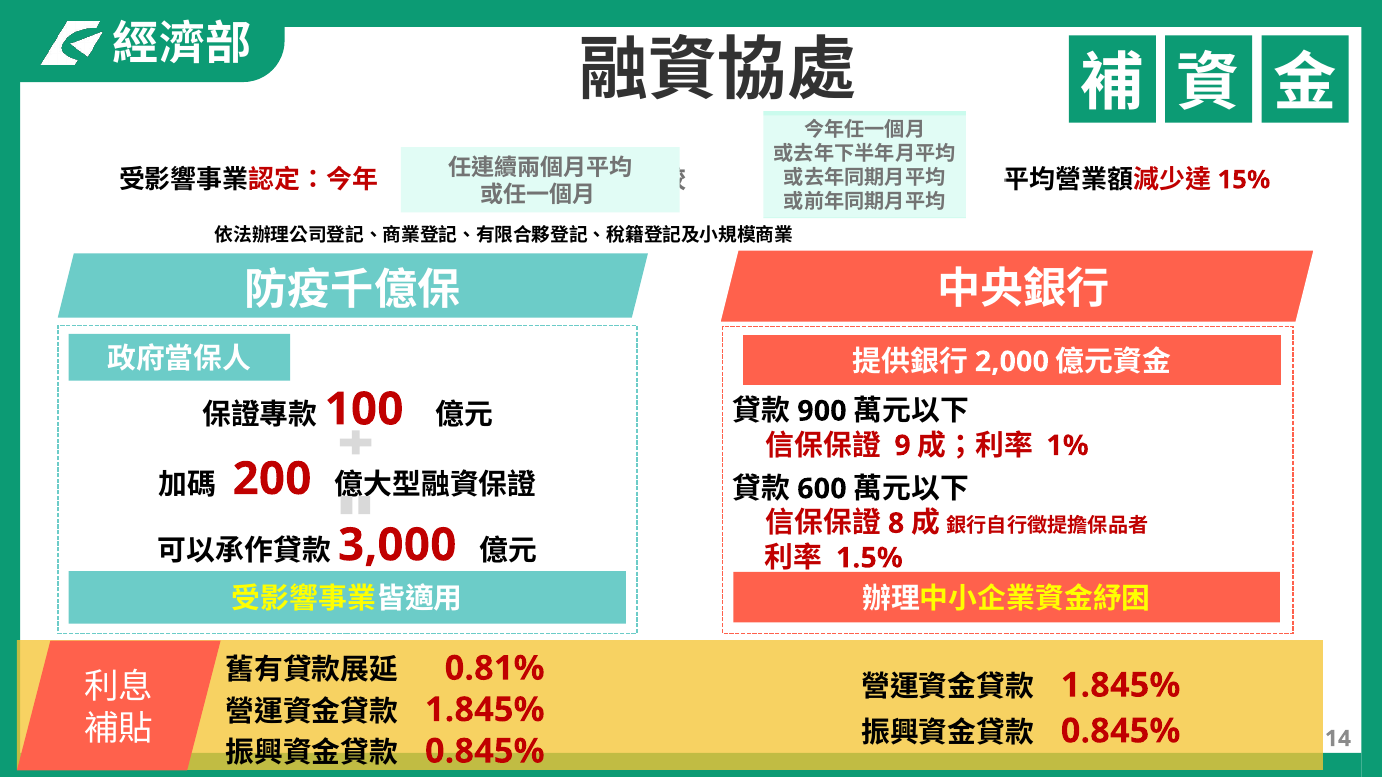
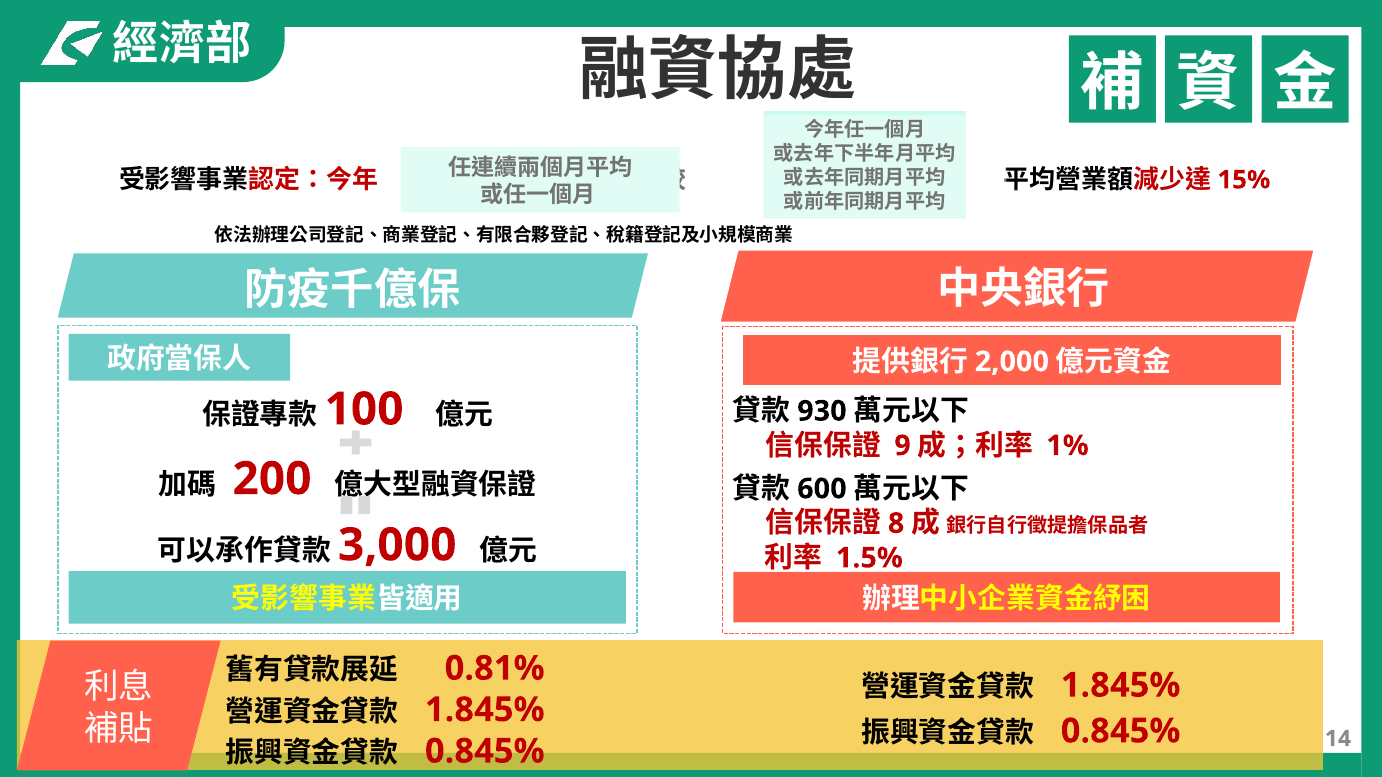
900: 900 -> 930 (822, 411)
